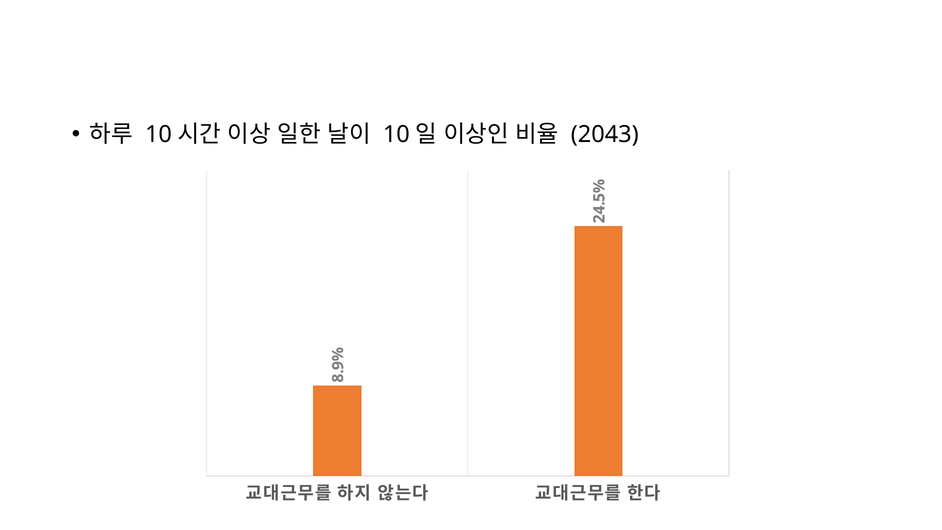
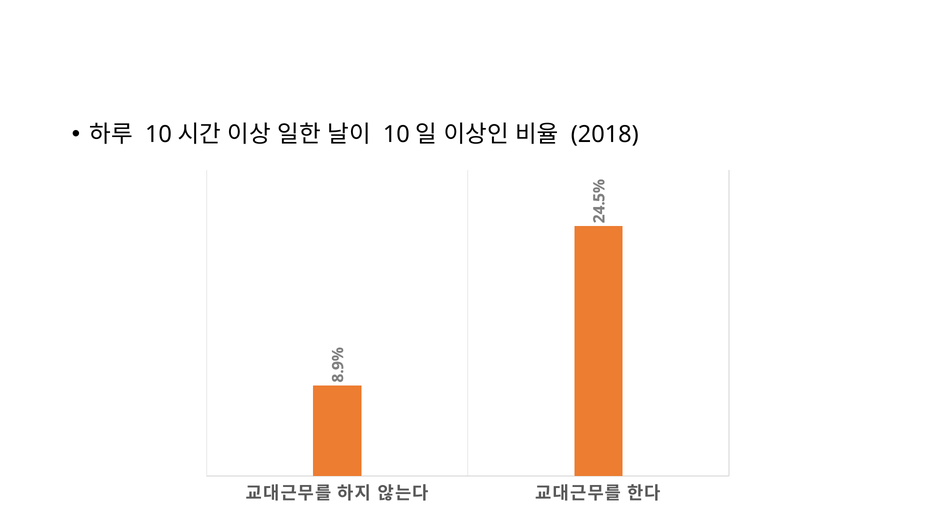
2043: 2043 -> 2018 (605, 135)
